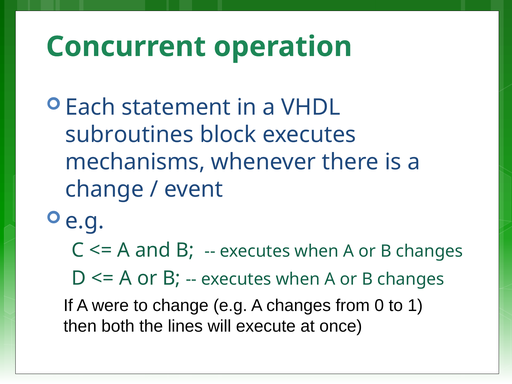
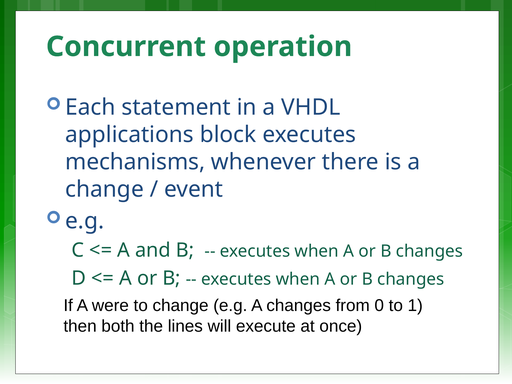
subroutines: subroutines -> applications (130, 134)
